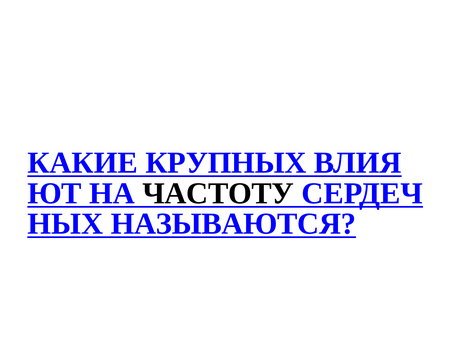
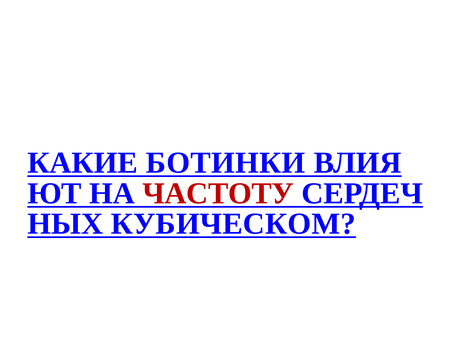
КРУПНЫХ: КРУПНЫХ -> БОТИНКИ (226, 163)
ЧАСТОТУ colour: black -> red (218, 194)
НАЗЫВАЮТСЯ: НАЗЫВАЮТСЯ -> КУБИЧЕСКОМ (233, 224)
